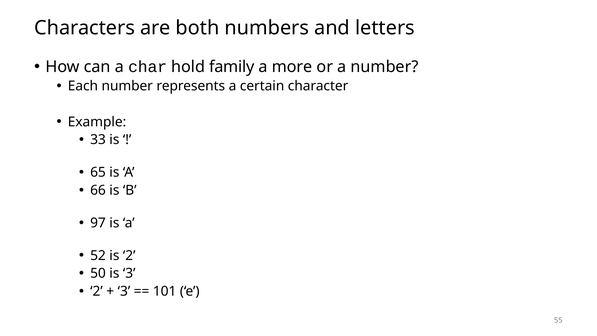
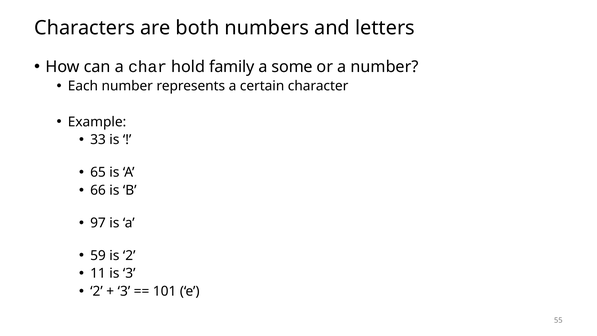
more: more -> some (292, 67)
52: 52 -> 59 (98, 255)
50: 50 -> 11 (98, 273)
